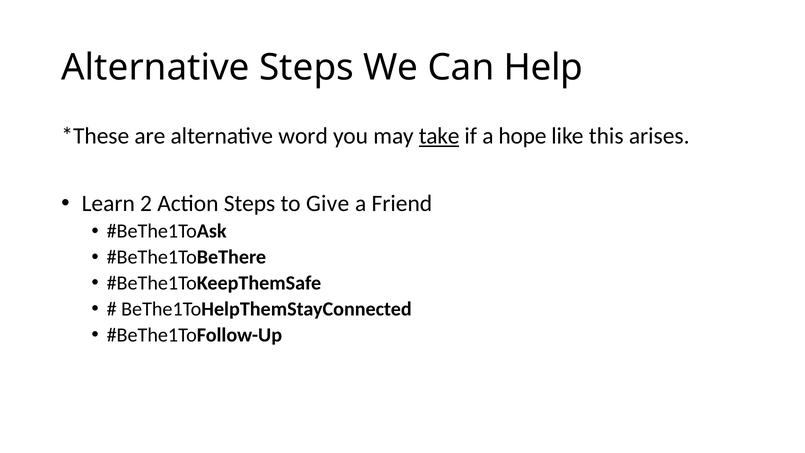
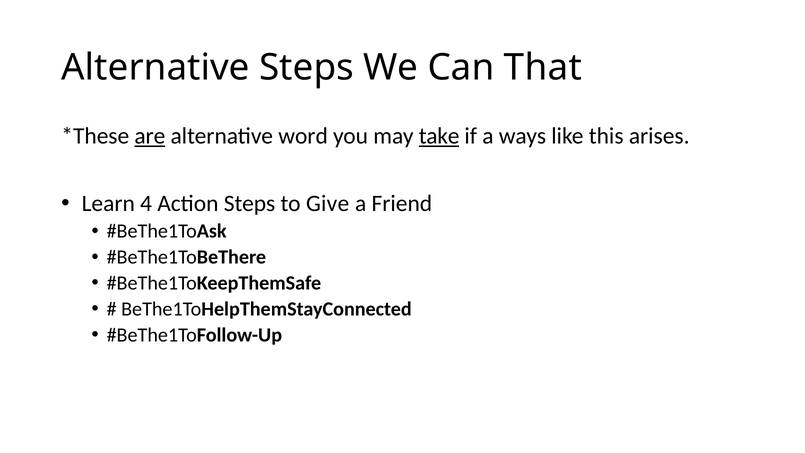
Help: Help -> That (543, 68)
are underline: none -> present (150, 136)
hope: hope -> ways (522, 136)
2: 2 -> 4 (146, 203)
